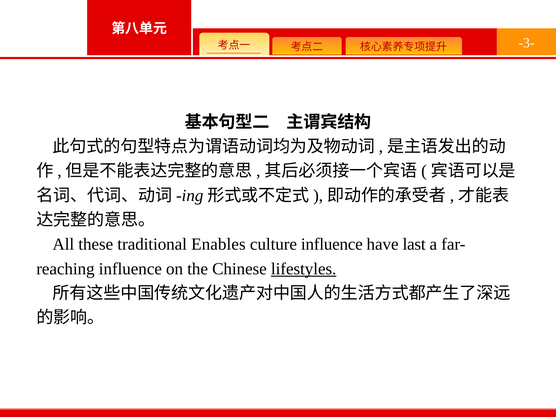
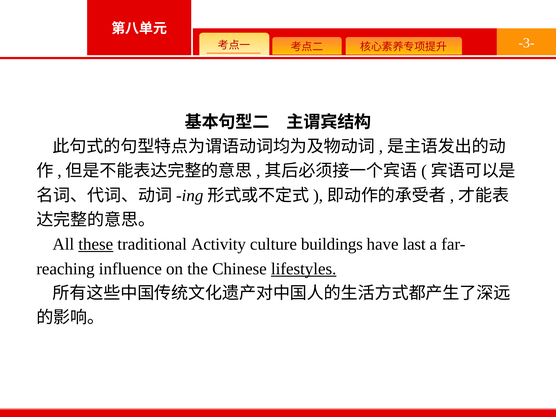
these underline: none -> present (96, 244)
Enables: Enables -> Activity (219, 244)
culture influence: influence -> buildings (332, 244)
